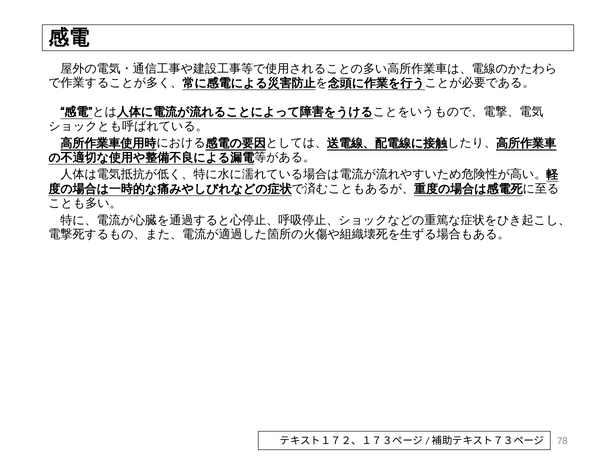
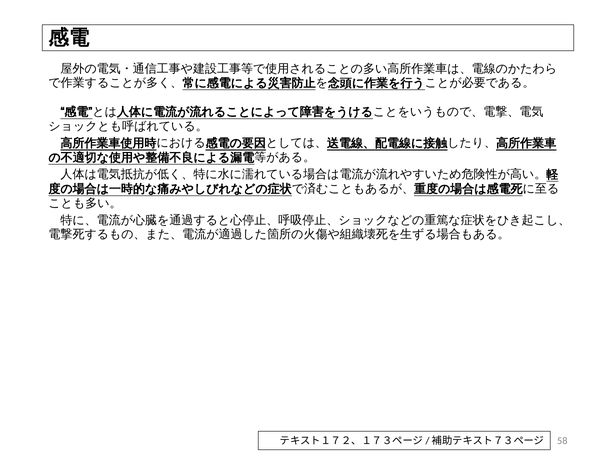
78: 78 -> 58 (562, 441)
